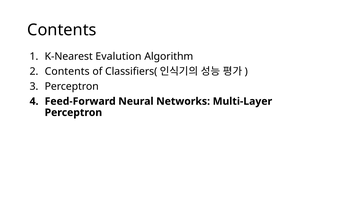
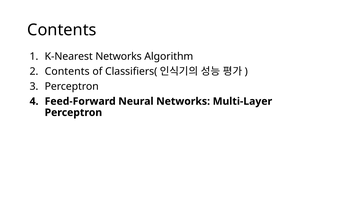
K-Nearest Evalution: Evalution -> Networks (119, 56)
